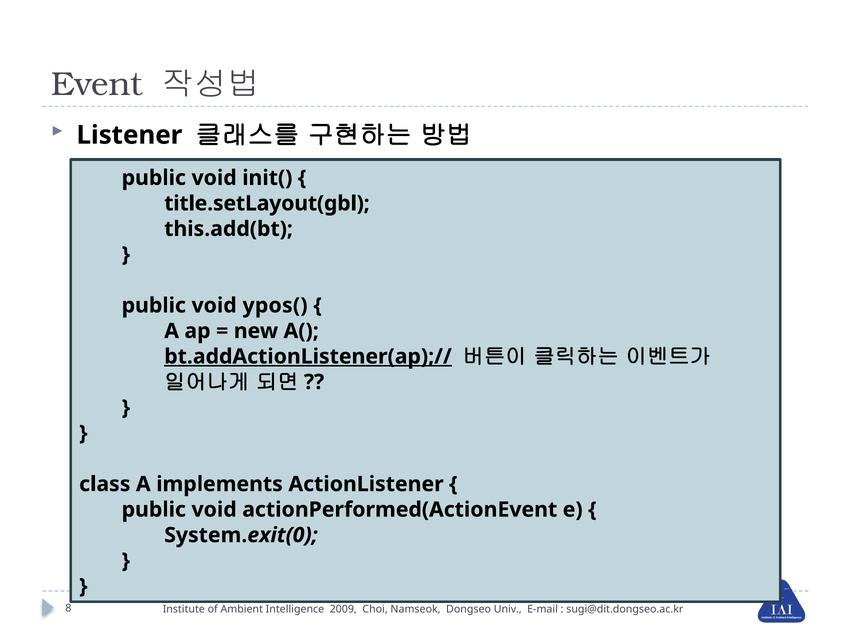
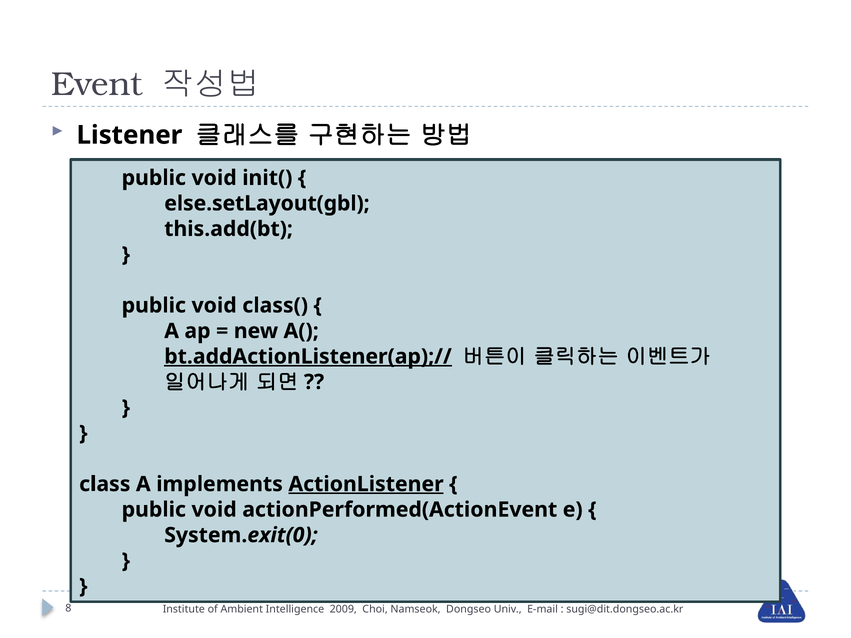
title.setLayout(gbl: title.setLayout(gbl -> else.setLayout(gbl (267, 203)
ypos(: ypos( -> class( (275, 306)
ActionListener underline: none -> present (366, 484)
